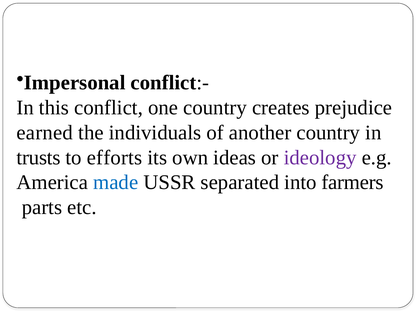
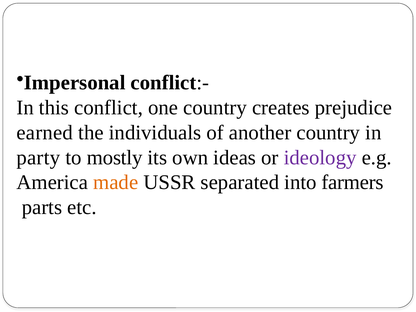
trusts: trusts -> party (38, 158)
efforts: efforts -> mostly (115, 158)
made colour: blue -> orange (116, 182)
